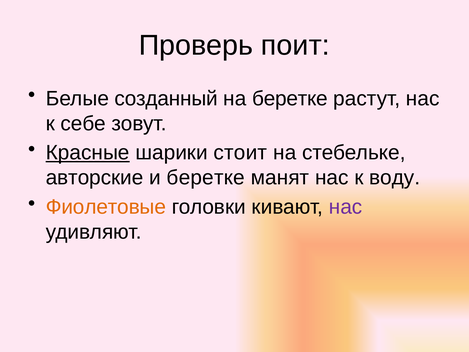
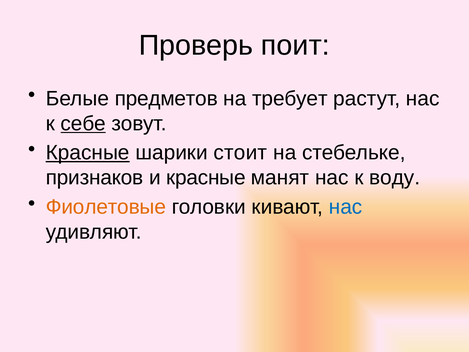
созданный: созданный -> предметов (166, 98)
на беретке: беретке -> требует (290, 98)
себе underline: none -> present (83, 123)
авторские: авторские -> признаков (95, 178)
и беретке: беретке -> красные (206, 178)
нас colour: purple -> blue (346, 207)
